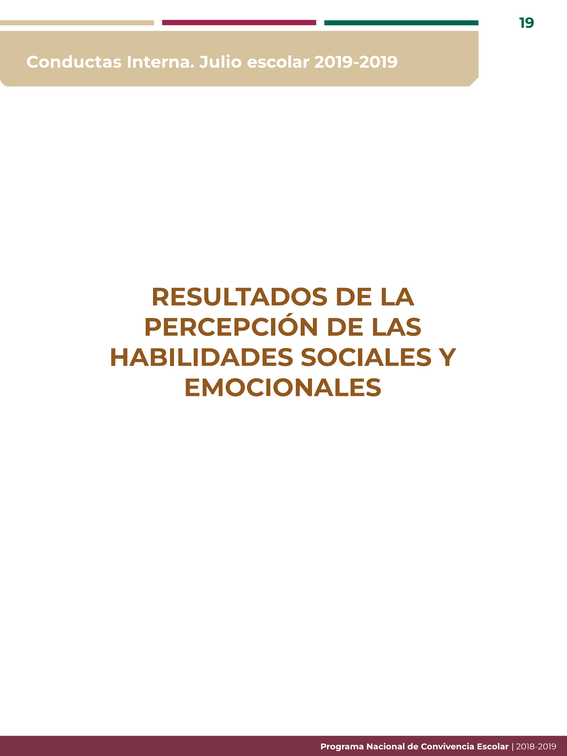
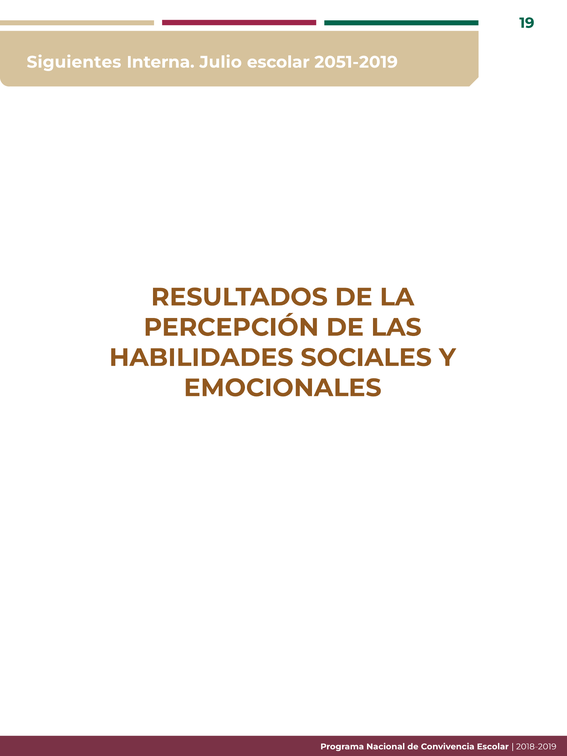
Conductas: Conductas -> Siguientes (74, 62)
2019-2019: 2019-2019 -> 2051-2019 (356, 62)
